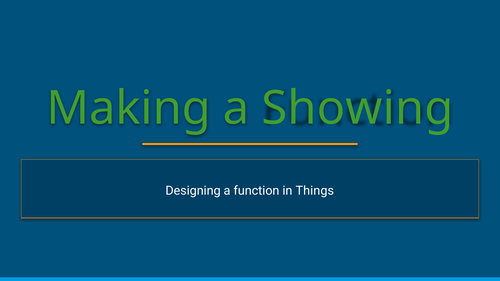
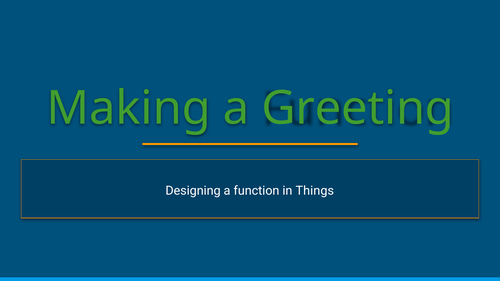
Showing: Showing -> Greeting (358, 108)
